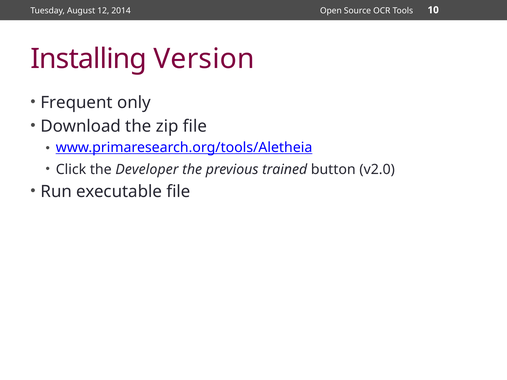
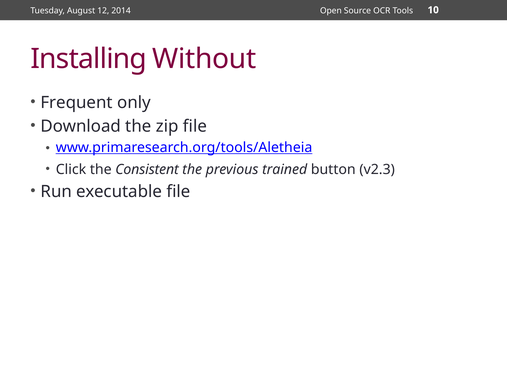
Version: Version -> Without (204, 59)
Developer: Developer -> Consistent (147, 170)
v2.0: v2.0 -> v2.3 (377, 170)
